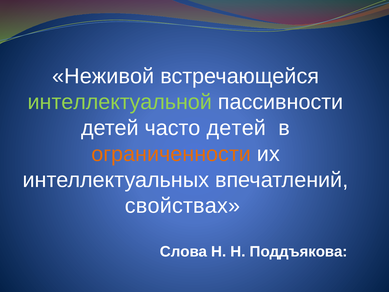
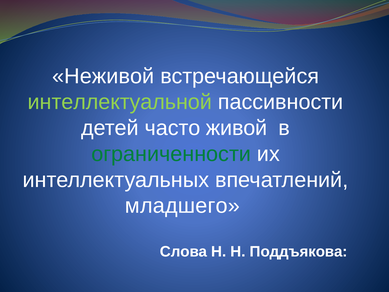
часто детей: детей -> живой (237, 128)
ограниченности colour: orange -> green (171, 154)
свойствах: свойствах -> младшего (182, 206)
